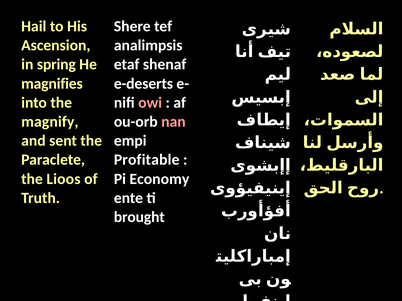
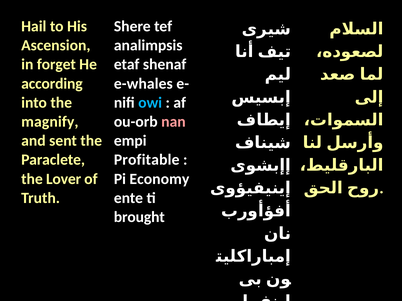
spring: spring -> forget (56, 65)
magnifies: magnifies -> according (52, 84)
e-deserts: e-deserts -> e-whales (143, 84)
owi colour: pink -> light blue (150, 103)
Lioos: Lioos -> Lover (64, 179)
